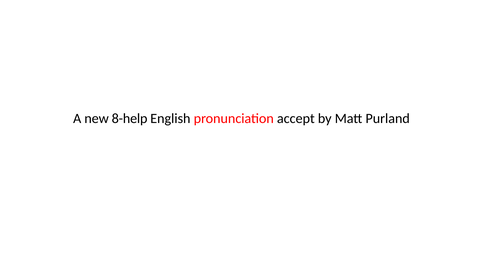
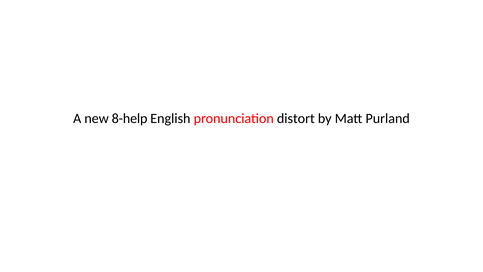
accept: accept -> distort (296, 118)
